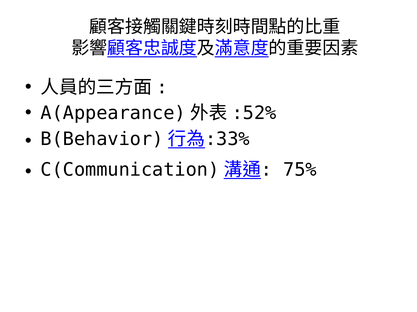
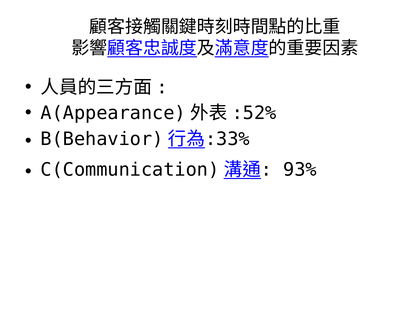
75%: 75% -> 93% (300, 170)
